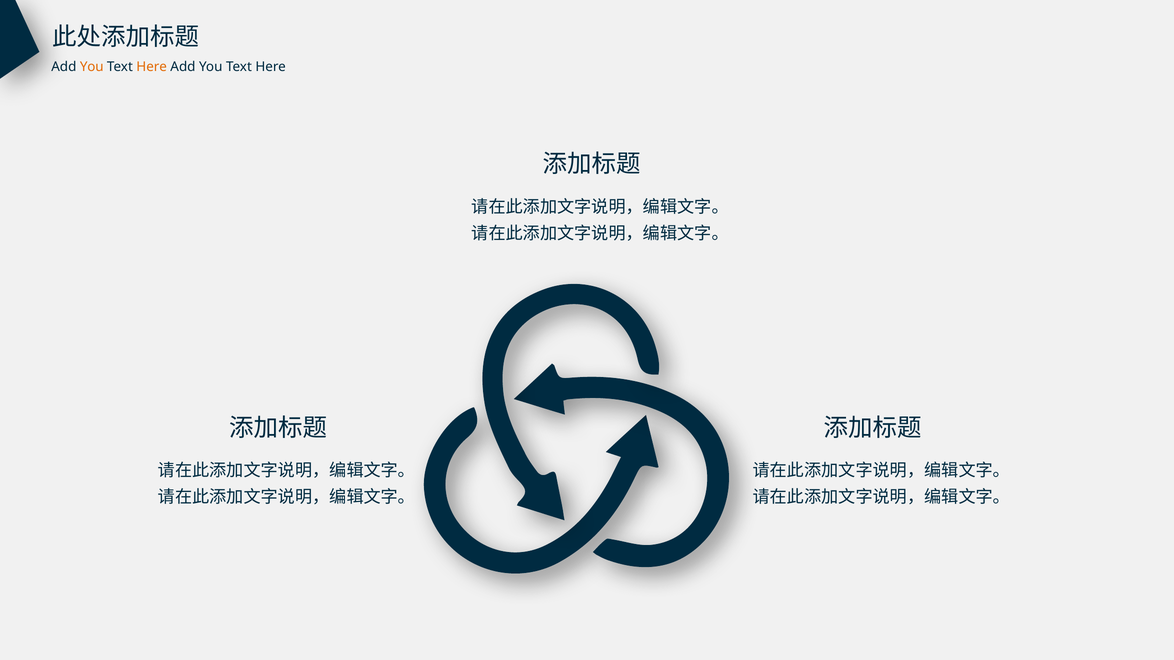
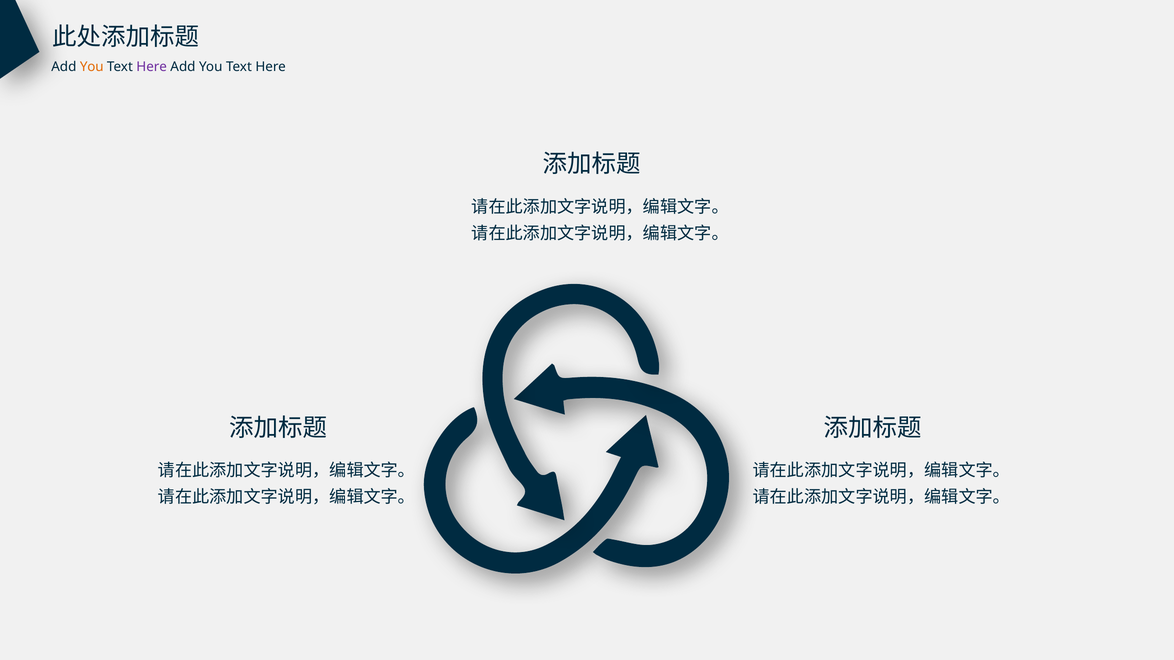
Here colour: orange -> purple (152, 67)
